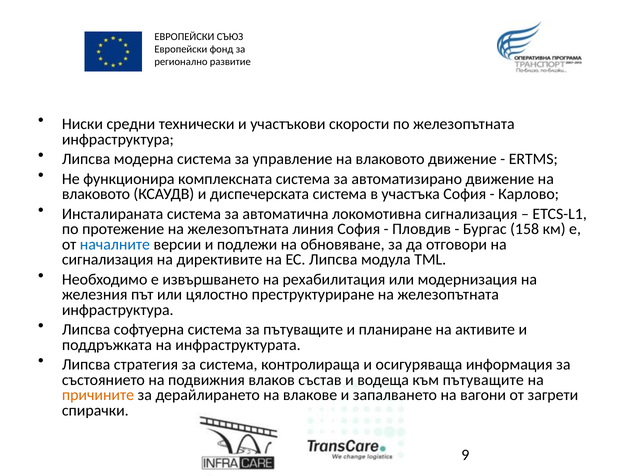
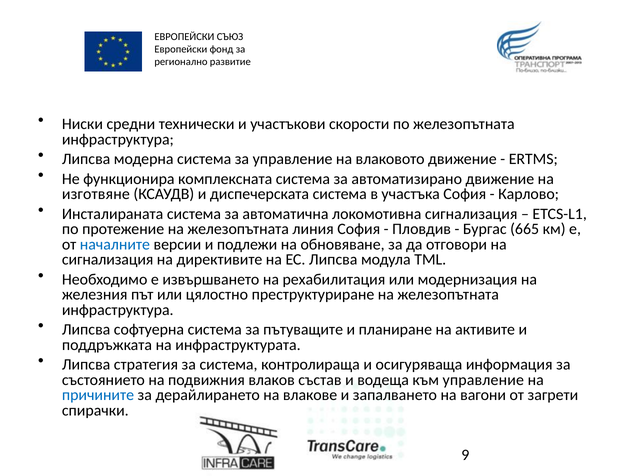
влаковото: влаковото -> изготвяне (96, 194)
158: 158 -> 665 (525, 229)
към пътуващите: пътуващите -> управление (483, 380)
причините colour: orange -> blue (98, 395)
